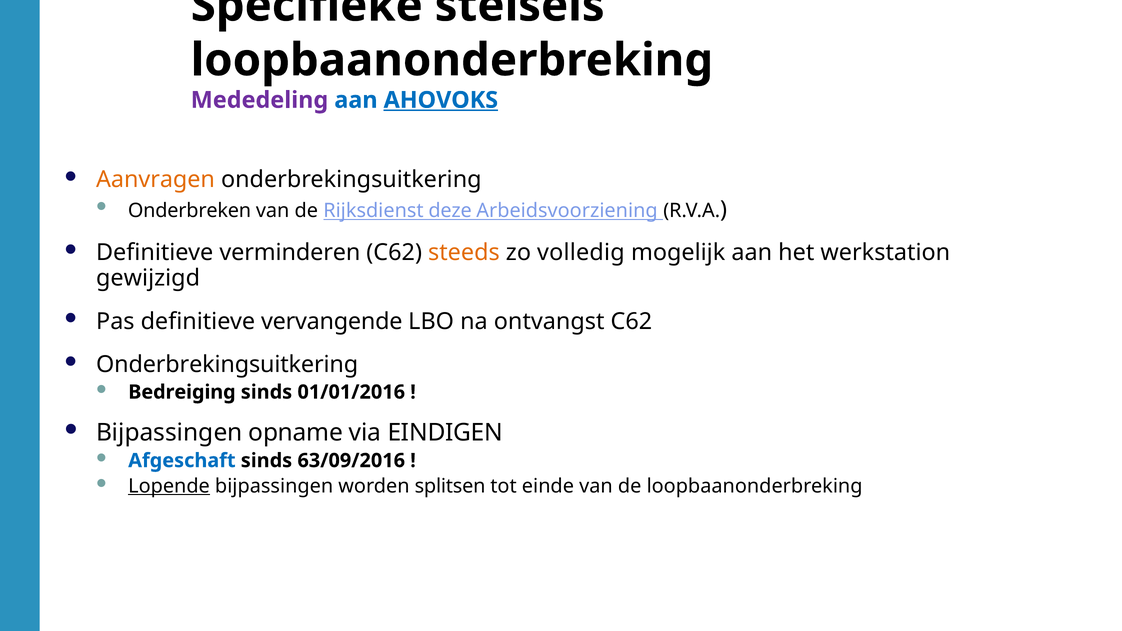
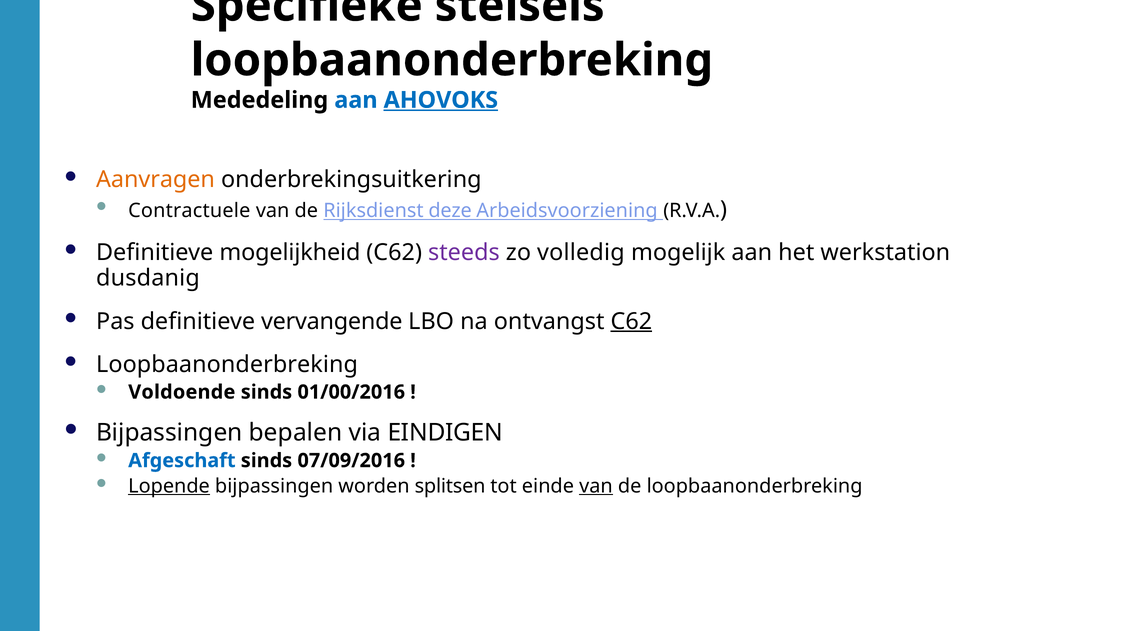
Mededeling colour: purple -> black (259, 100)
Onderbreken: Onderbreken -> Contractuele (189, 211)
verminderen: verminderen -> mogelijkheid (290, 253)
steeds colour: orange -> purple (464, 253)
gewijzigd: gewijzigd -> dusdanig (148, 278)
C62 underline: none -> present (631, 321)
Onderbrekingsuitkering: Onderbrekingsuitkering -> Loopbaanonderbreking (227, 365)
Bedreiging: Bedreiging -> Voldoende (182, 392)
01/01/2016: 01/01/2016 -> 01/00/2016 (351, 392)
opname: opname -> bepalen (296, 433)
63/09/2016: 63/09/2016 -> 07/09/2016 (351, 461)
van underline: none -> present (596, 486)
